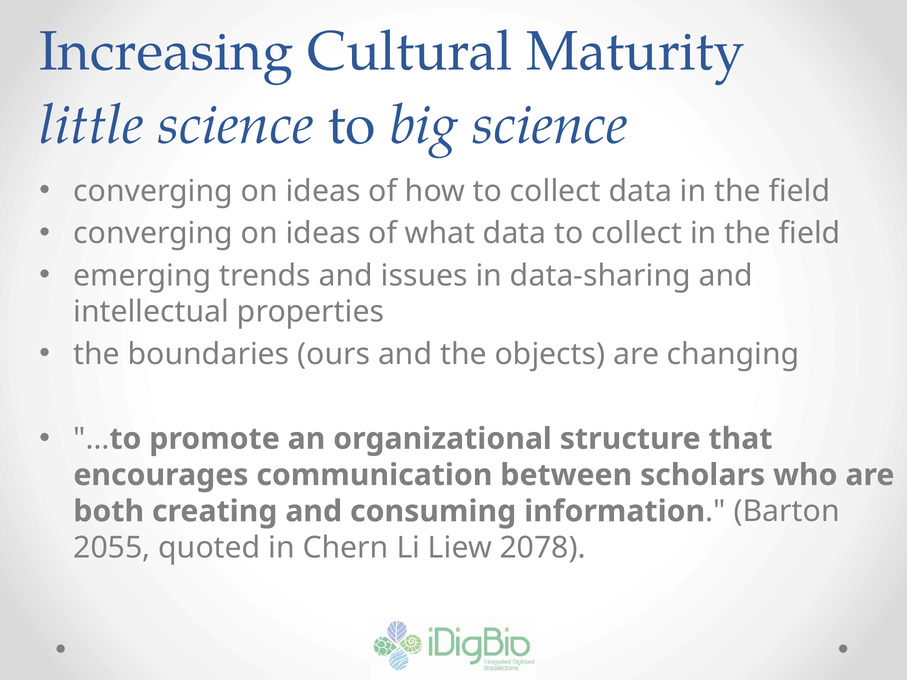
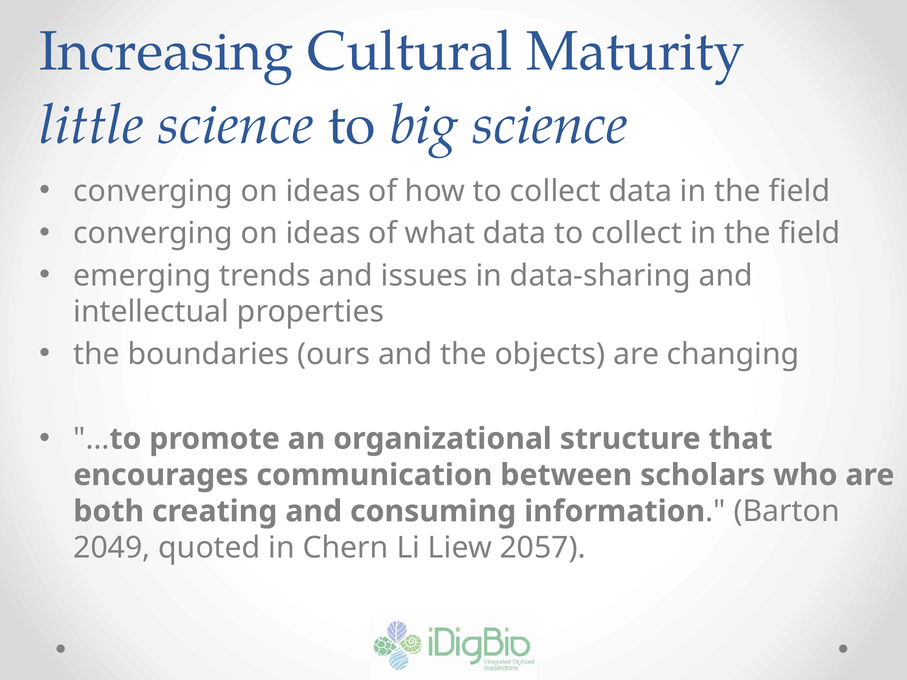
2055: 2055 -> 2049 (112, 548)
2078: 2078 -> 2057 (543, 548)
